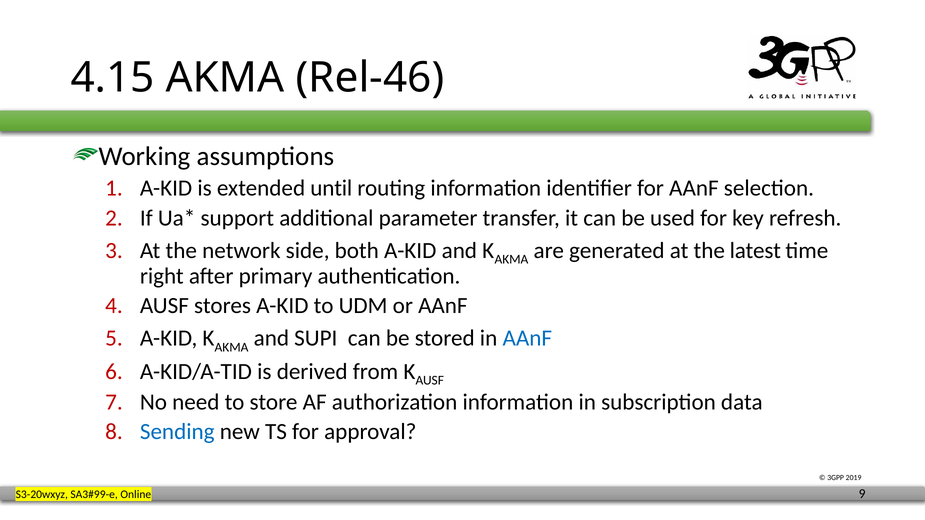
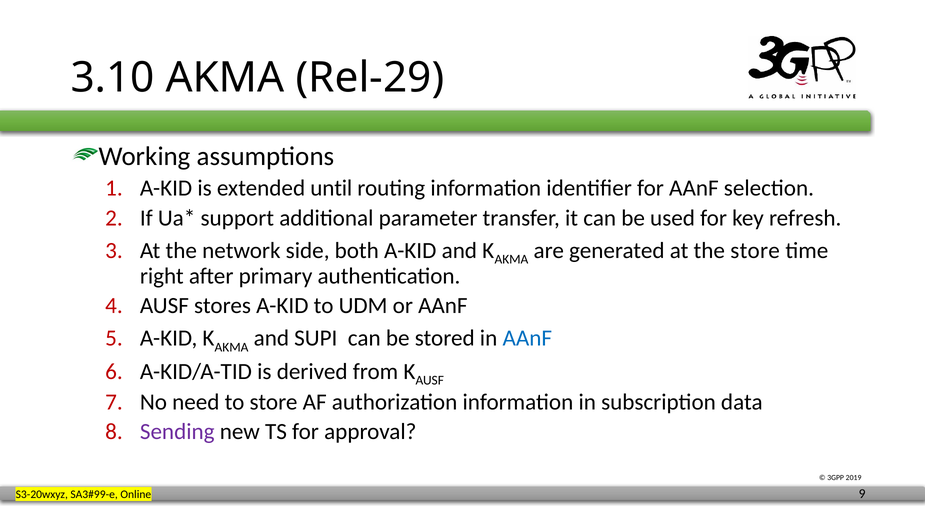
4.15: 4.15 -> 3.10 (113, 78)
Rel-46: Rel-46 -> Rel-29 (370, 78)
the latest: latest -> store (755, 251)
Sending colour: blue -> purple (177, 432)
